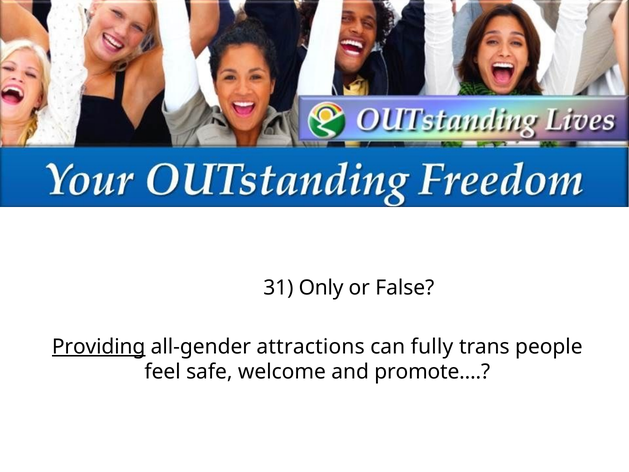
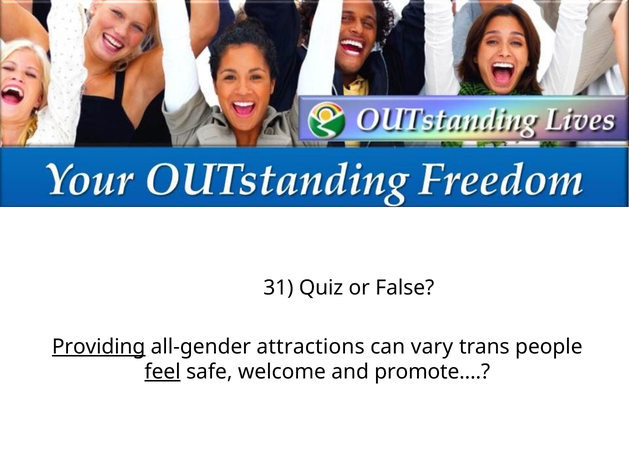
Only: Only -> Quiz (321, 288)
fully: fully -> vary (432, 346)
feel underline: none -> present (163, 372)
